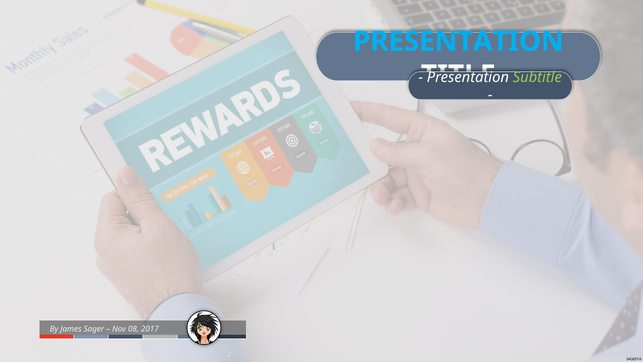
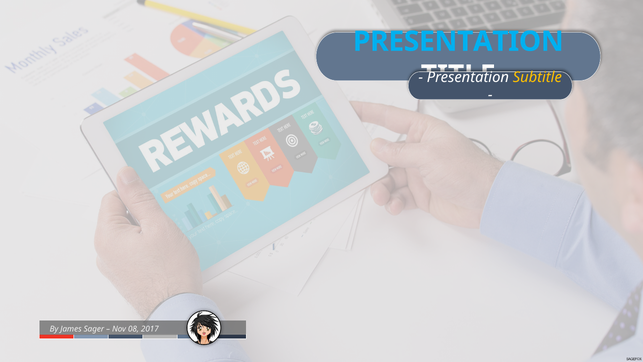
Subtitle colour: light green -> yellow (537, 77)
